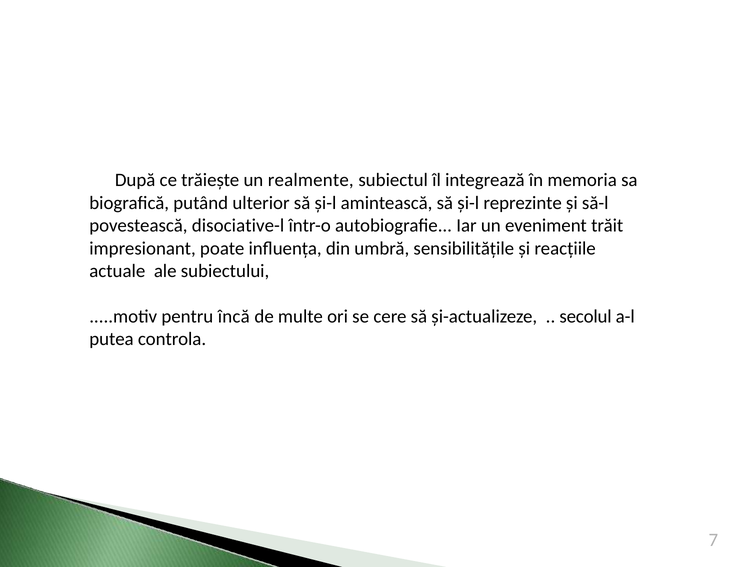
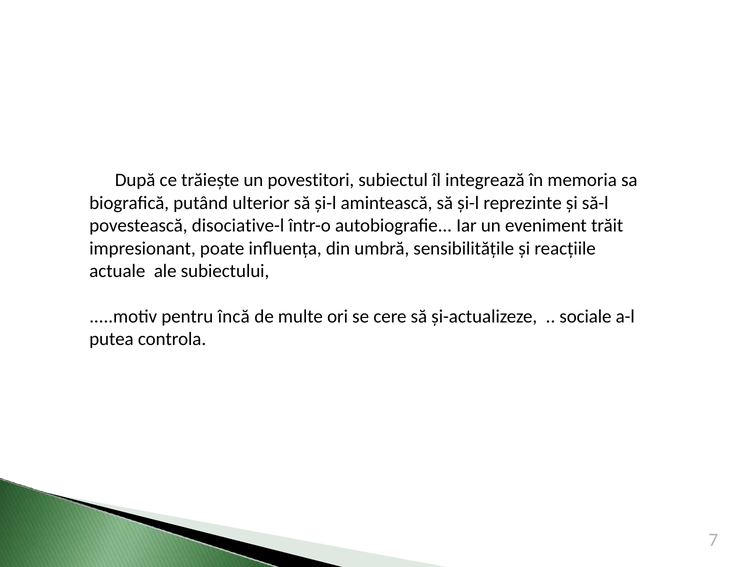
realmente: realmente -> povestitori (311, 180)
secolul: secolul -> sociale (585, 316)
